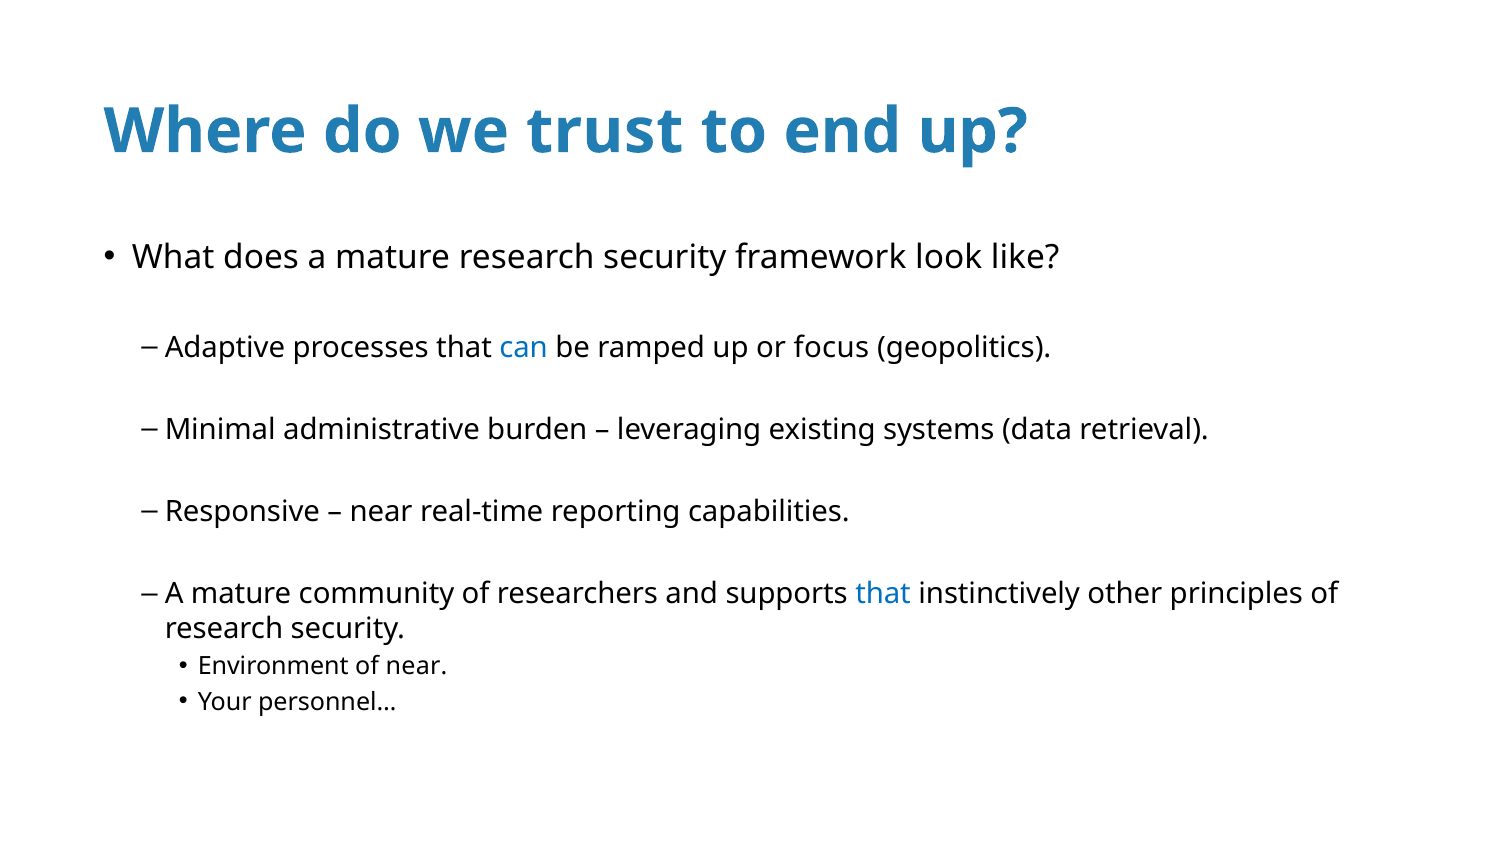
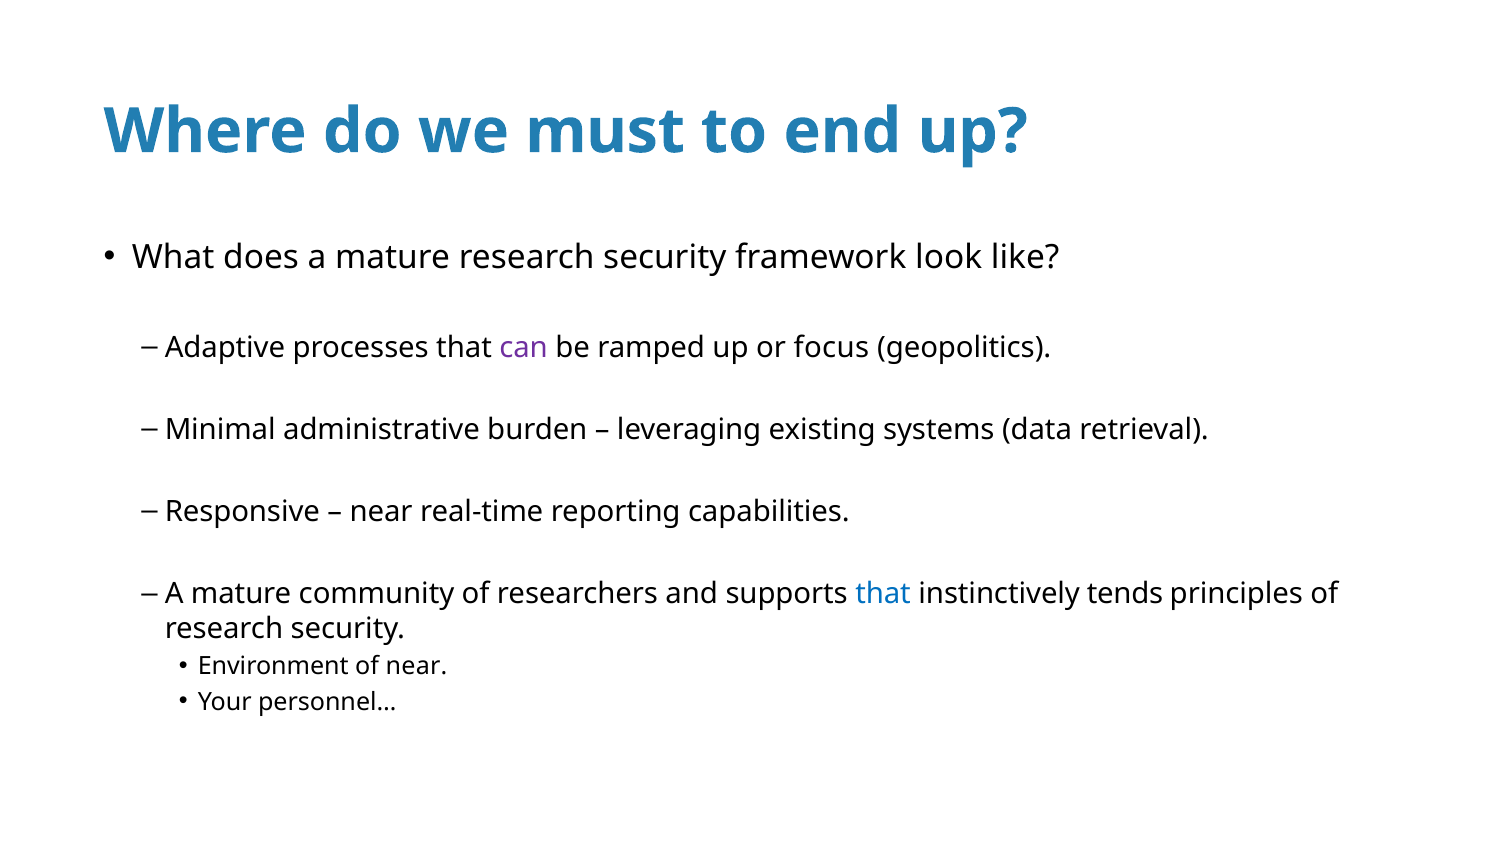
trust: trust -> must (605, 131)
can colour: blue -> purple (524, 348)
other: other -> tends (1125, 594)
